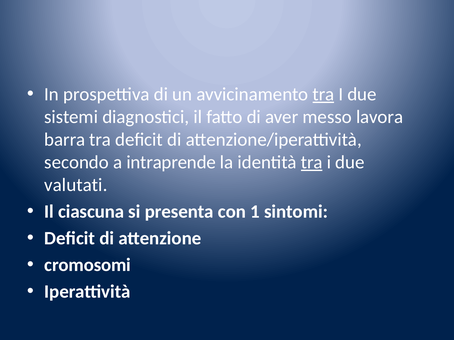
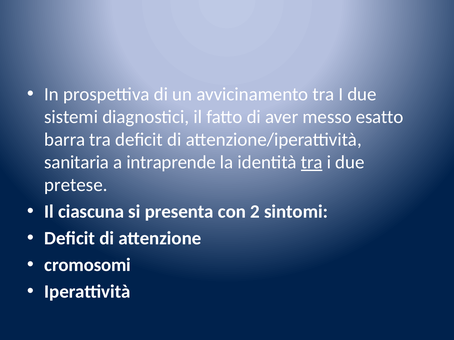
tra underline: present -> none (323, 94)
lavora: lavora -> esatto (380, 117)
secondo: secondo -> sanitaria (77, 162)
valutati: valutati -> pretese (76, 185)
1: 1 -> 2 (255, 212)
